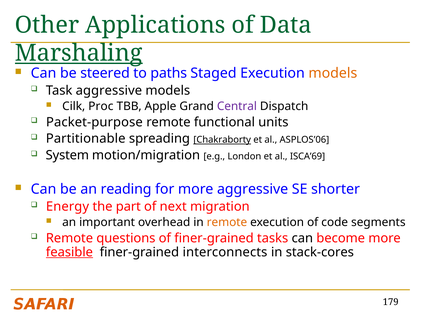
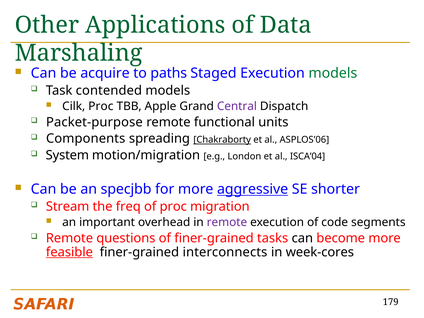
Marshaling underline: present -> none (79, 53)
steered: steered -> acquire (105, 73)
models colour: orange -> green (333, 73)
Task aggressive: aggressive -> contended (109, 90)
Partitionable: Partitionable -> Components (86, 139)
ISCA’69: ISCA’69 -> ISCA’04 (308, 156)
reading: reading -> specjbb (126, 189)
aggressive underline: none -> present (253, 189)
Energy: Energy -> Stream (68, 206)
part: part -> freq (128, 206)
of next: next -> proc (173, 206)
remote colour: orange -> purple (227, 222)
stack-cores: stack-cores -> week-cores (320, 252)
